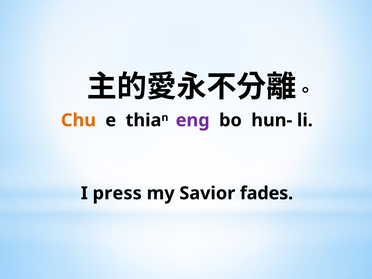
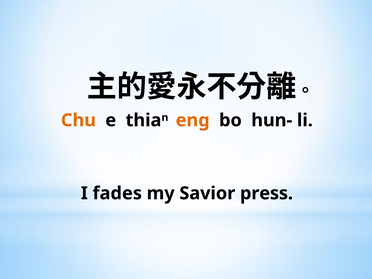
eng colour: purple -> orange (193, 120)
press: press -> fades (117, 193)
fades: fades -> press (266, 193)
